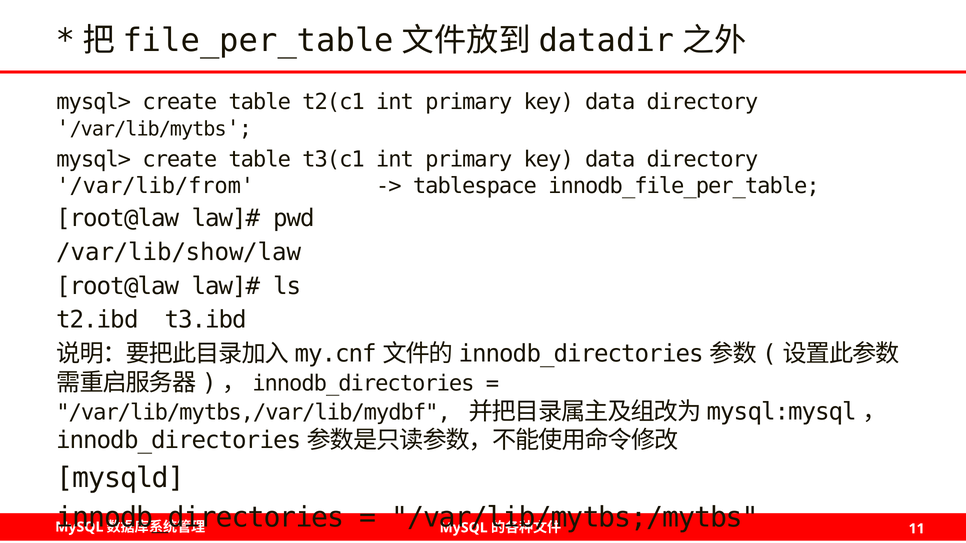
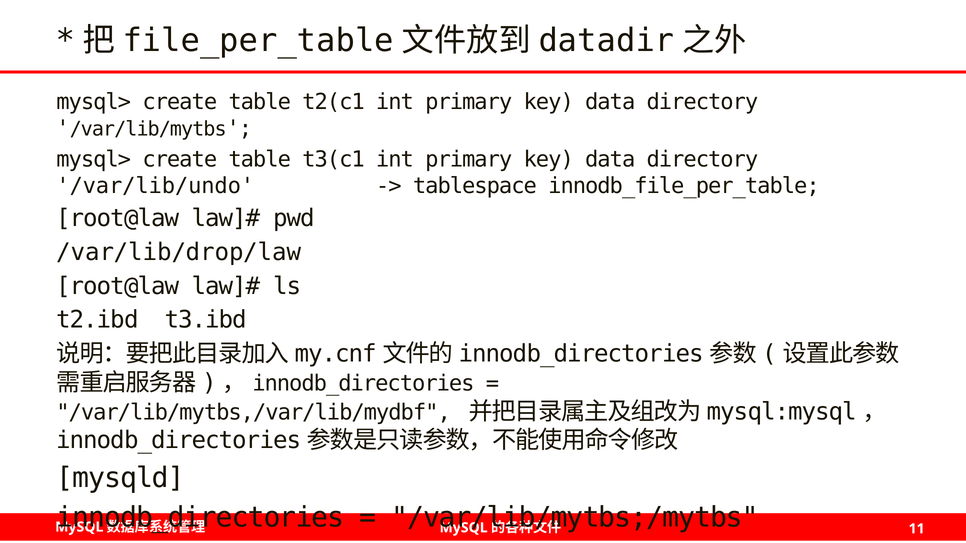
/var/lib/from: /var/lib/from -> /var/lib/undo (155, 186)
/var/lib/show/law: /var/lib/show/law -> /var/lib/drop/law (179, 252)
